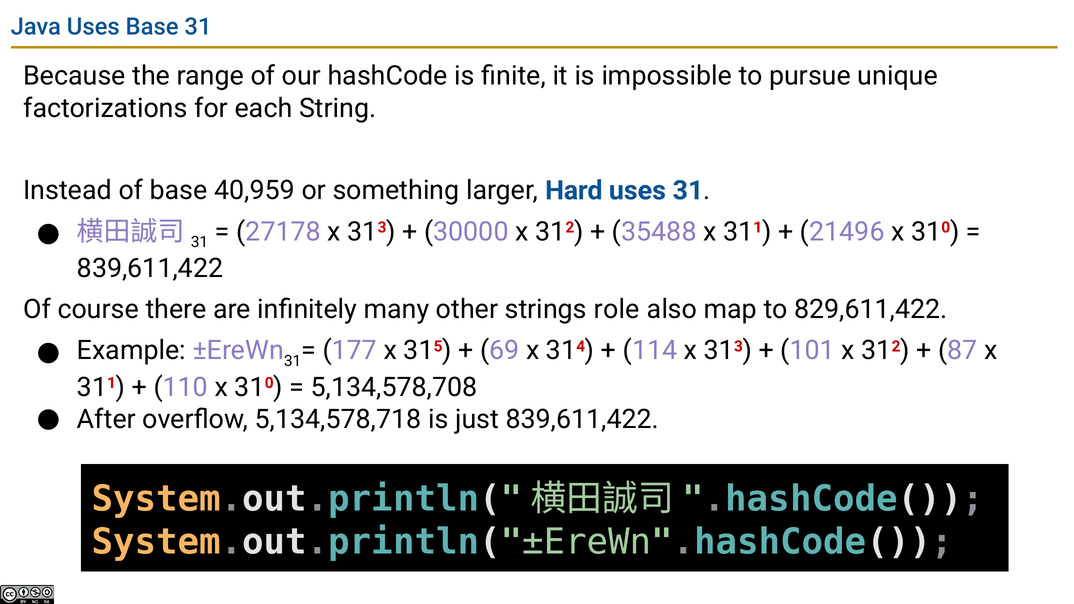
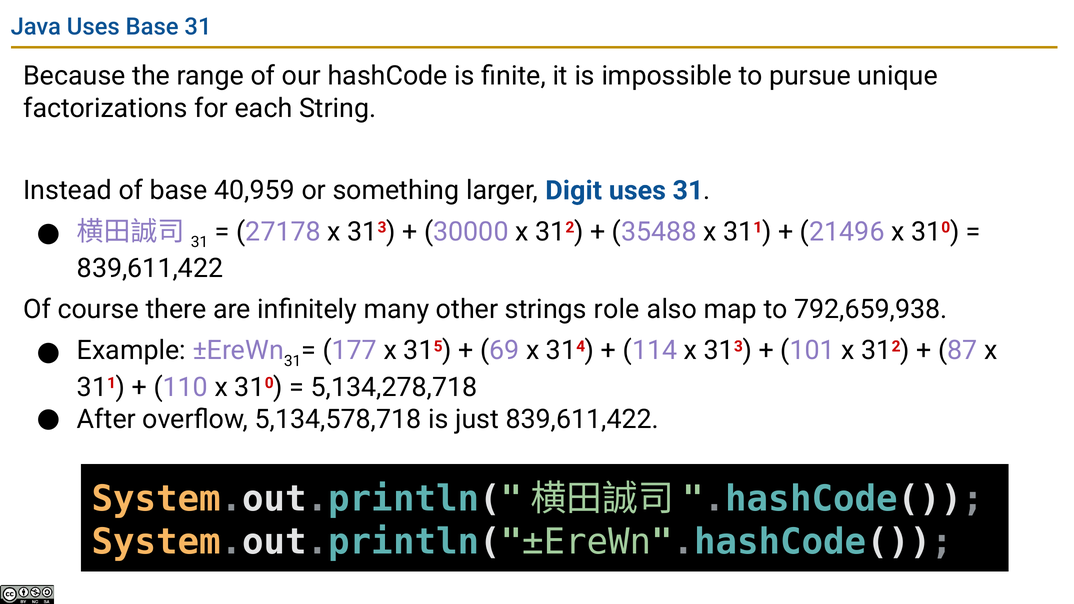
Hard: Hard -> Digit (574, 191)
829,611,422: 829,611,422 -> 792,659,938 (871, 310)
5,134,578,708: 5,134,578,708 -> 5,134,278,718 (394, 387)
